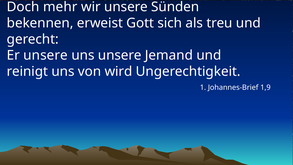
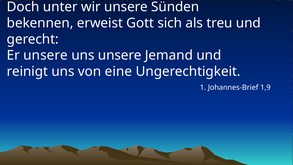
mehr: mehr -> unter (60, 7)
wird: wird -> eine (118, 71)
